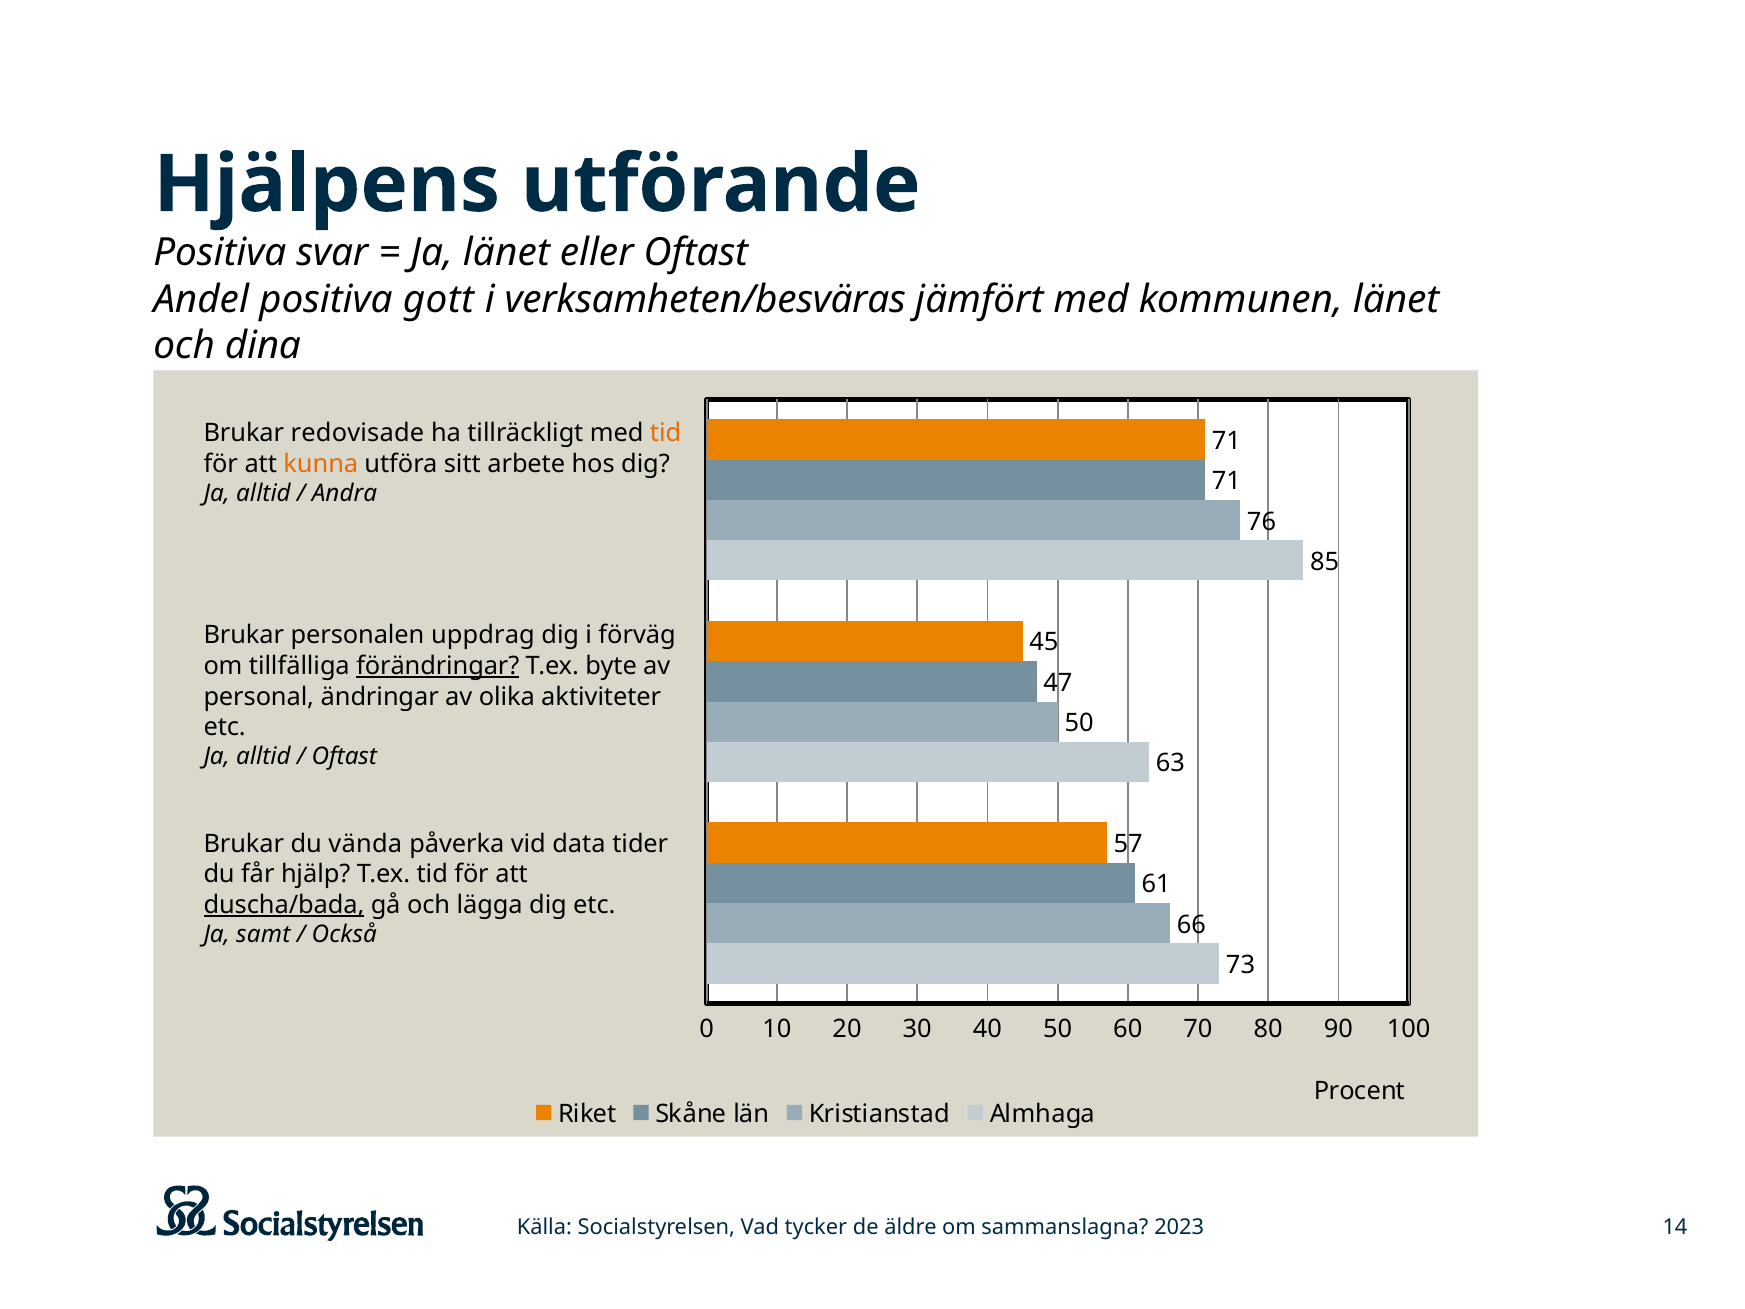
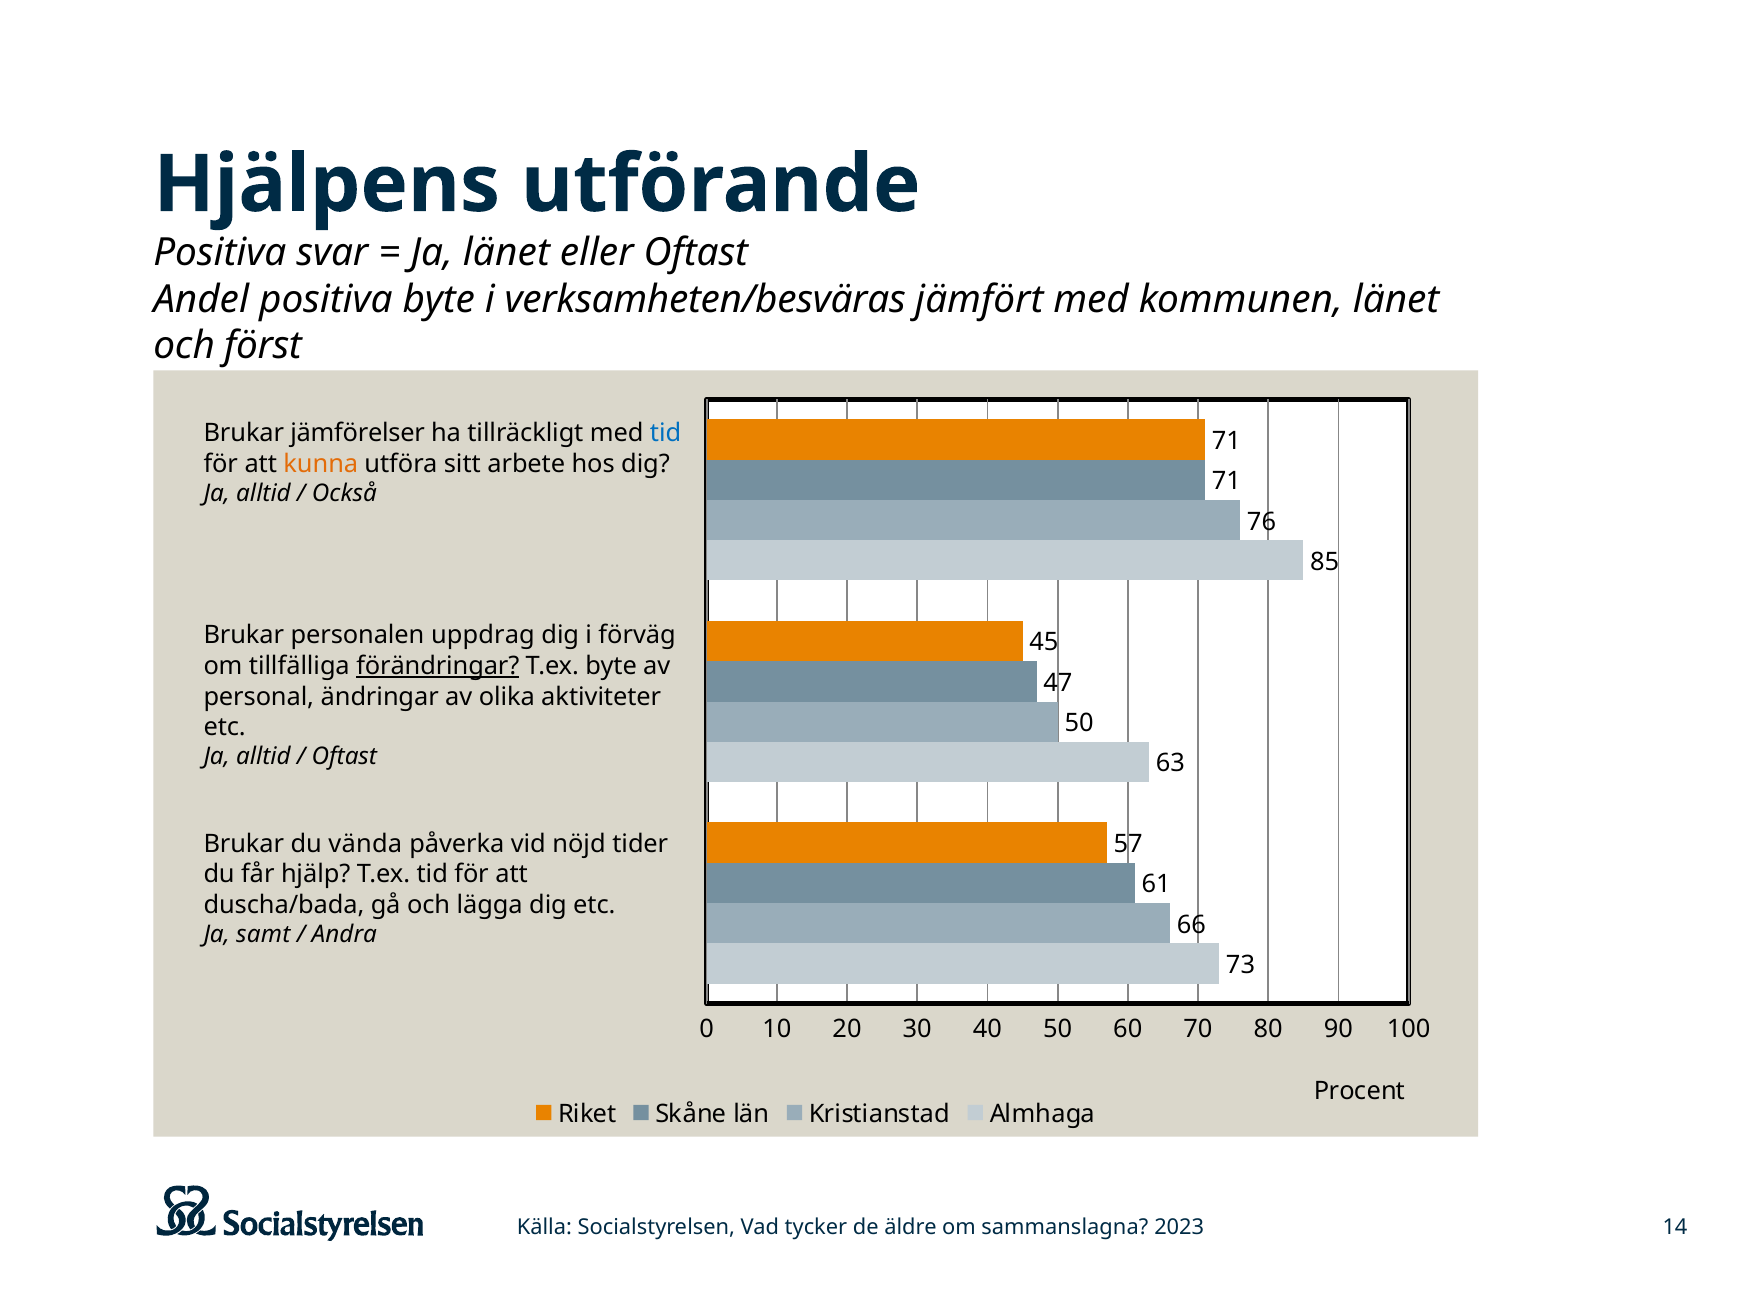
positiva gott: gott -> byte (439, 299)
dina: dina -> först (263, 346)
redovisade: redovisade -> jämförelser (358, 433)
tid colour: orange -> blue (666, 433)
Andra: Andra -> Också (344, 493)
data: data -> nöjd (579, 844)
duscha/bada underline: present -> none (284, 905)
Också: Också -> Andra (344, 934)
